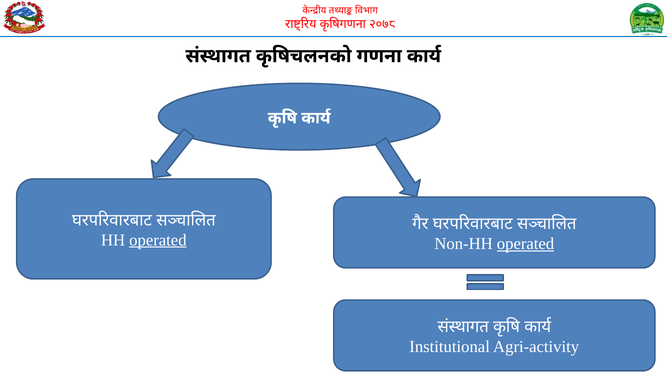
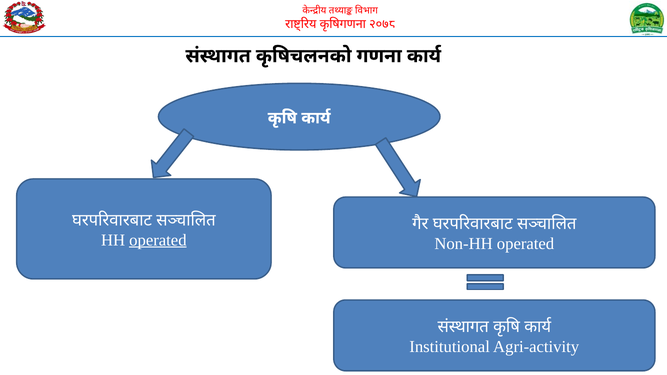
operated underline: present -> none (526, 244)
